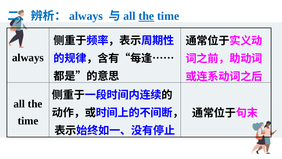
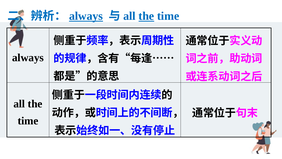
always underline: none -> present (86, 16)
